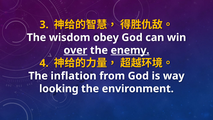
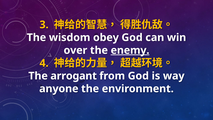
over underline: present -> none (75, 50)
inflation: inflation -> arrogant (74, 76)
looking: looking -> anyone (59, 89)
